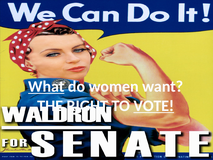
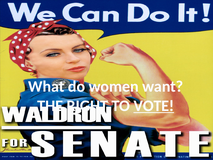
What underline: present -> none (46, 86)
